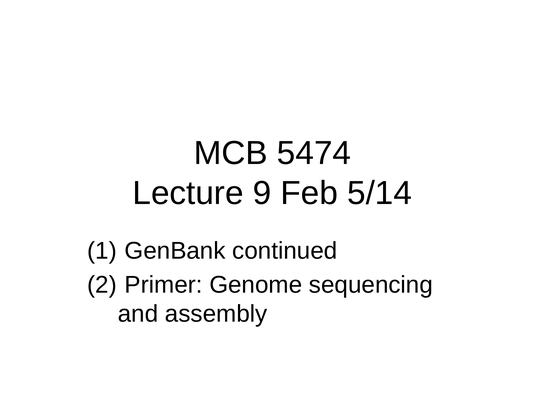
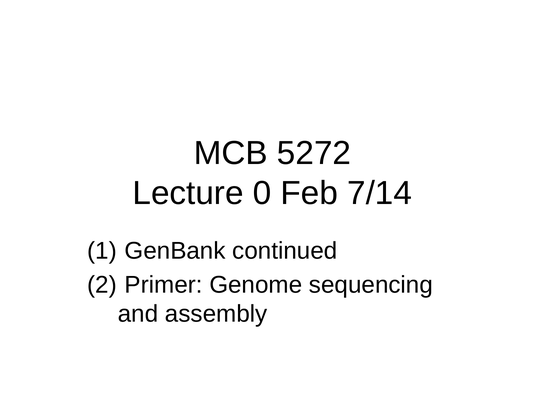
5474: 5474 -> 5272 (314, 153)
9: 9 -> 0 (262, 193)
5/14: 5/14 -> 7/14 (380, 193)
